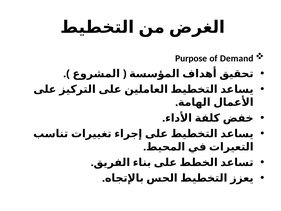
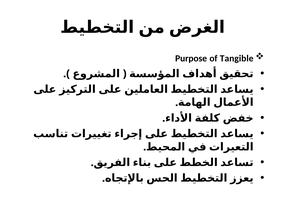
Demand: Demand -> Tangible (237, 58)
